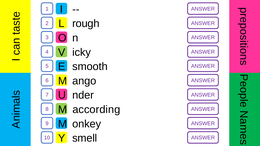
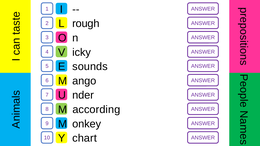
smooth: smooth -> sounds (90, 67)
smell: smell -> chart (85, 138)
